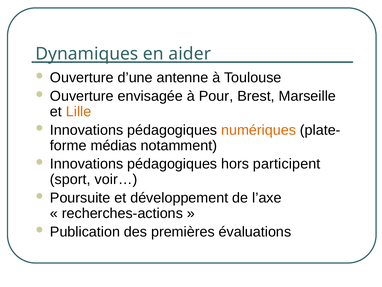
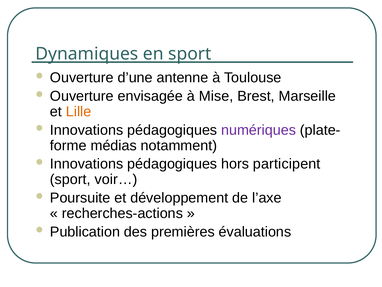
en aider: aider -> sport (190, 54)
Pour: Pour -> Mise (216, 96)
numériques colour: orange -> purple (259, 130)
